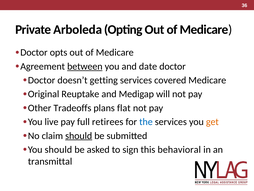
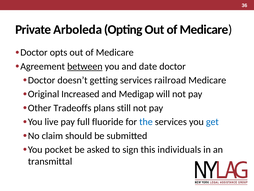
covered: covered -> railroad (170, 80)
Reuptake: Reuptake -> Increased (80, 94)
flat: flat -> still (124, 108)
retirees: retirees -> fluoride (108, 122)
get colour: orange -> blue (212, 122)
should underline: present -> none (79, 135)
You should: should -> pocket (58, 149)
behavioral: behavioral -> individuals (179, 149)
